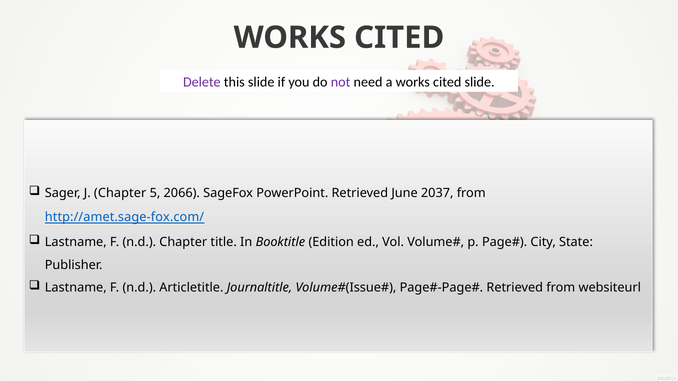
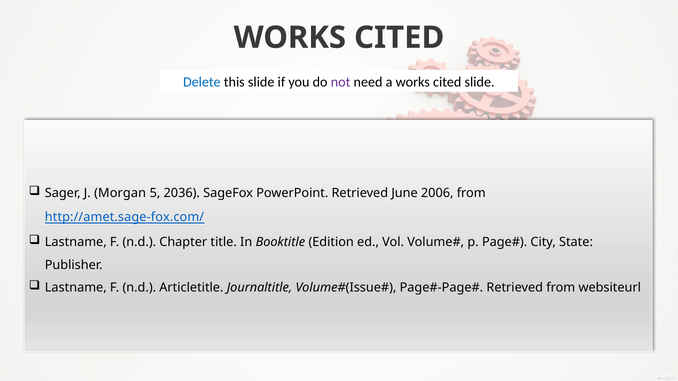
Delete colour: purple -> blue (202, 82)
J Chapter: Chapter -> Morgan (120, 193)
2066: 2066 -> 2036 (182, 193)
2037: 2037 -> 2006 (437, 193)
